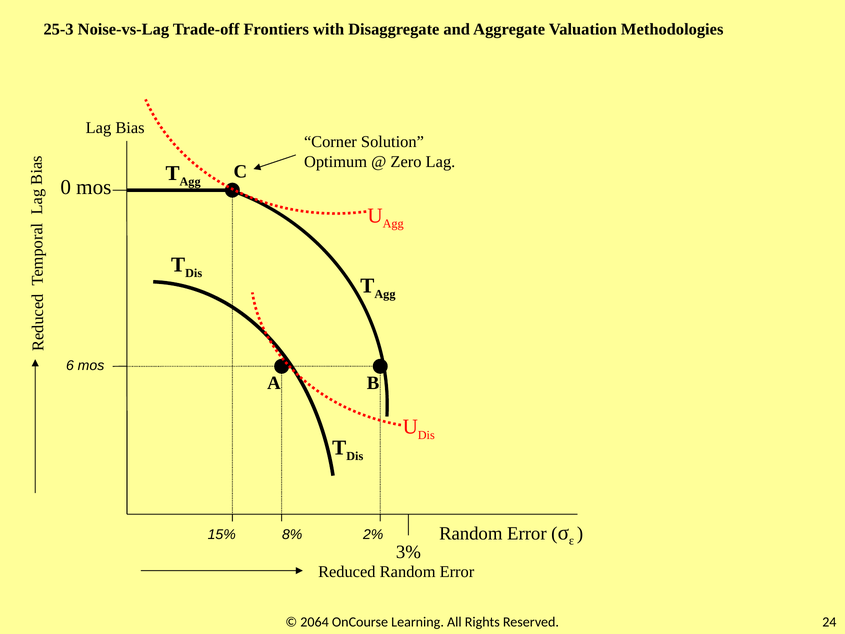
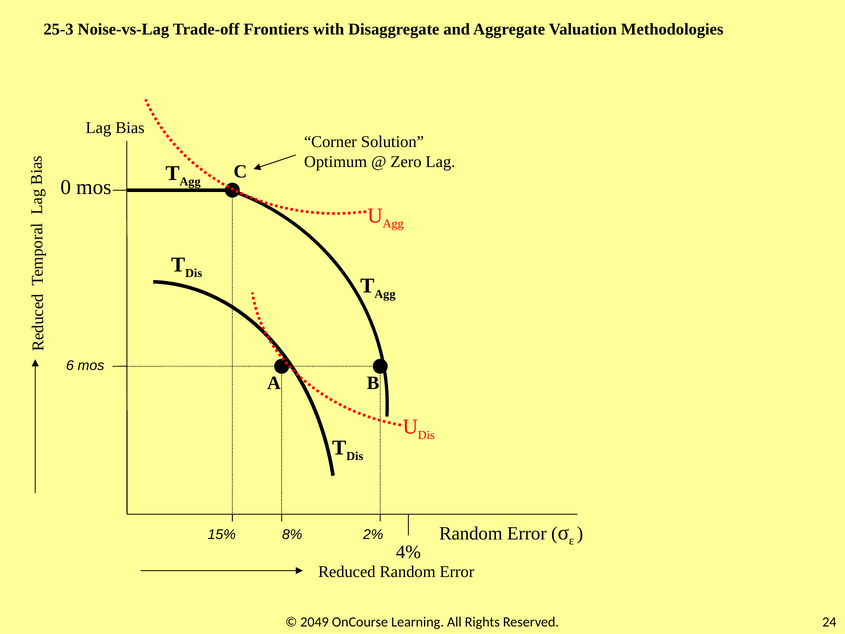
3%: 3% -> 4% (408, 552)
2064: 2064 -> 2049 (315, 622)
